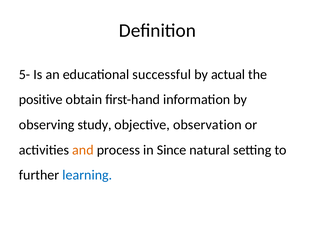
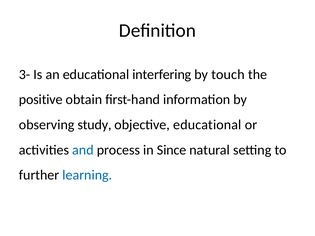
5-: 5- -> 3- (25, 74)
successful: successful -> interfering (162, 74)
actual: actual -> touch (228, 74)
objective observation: observation -> educational (207, 125)
and colour: orange -> blue (83, 150)
